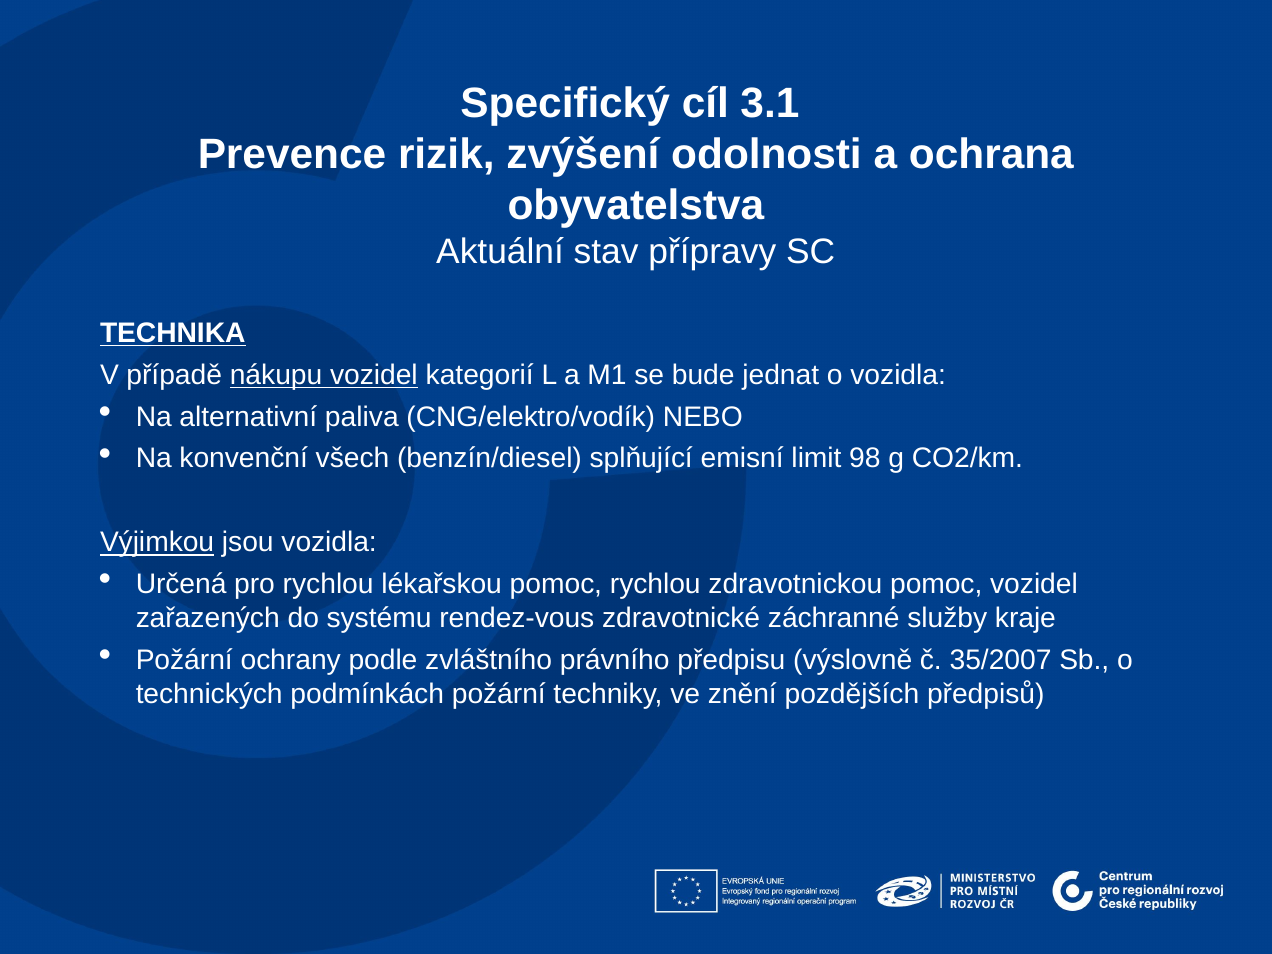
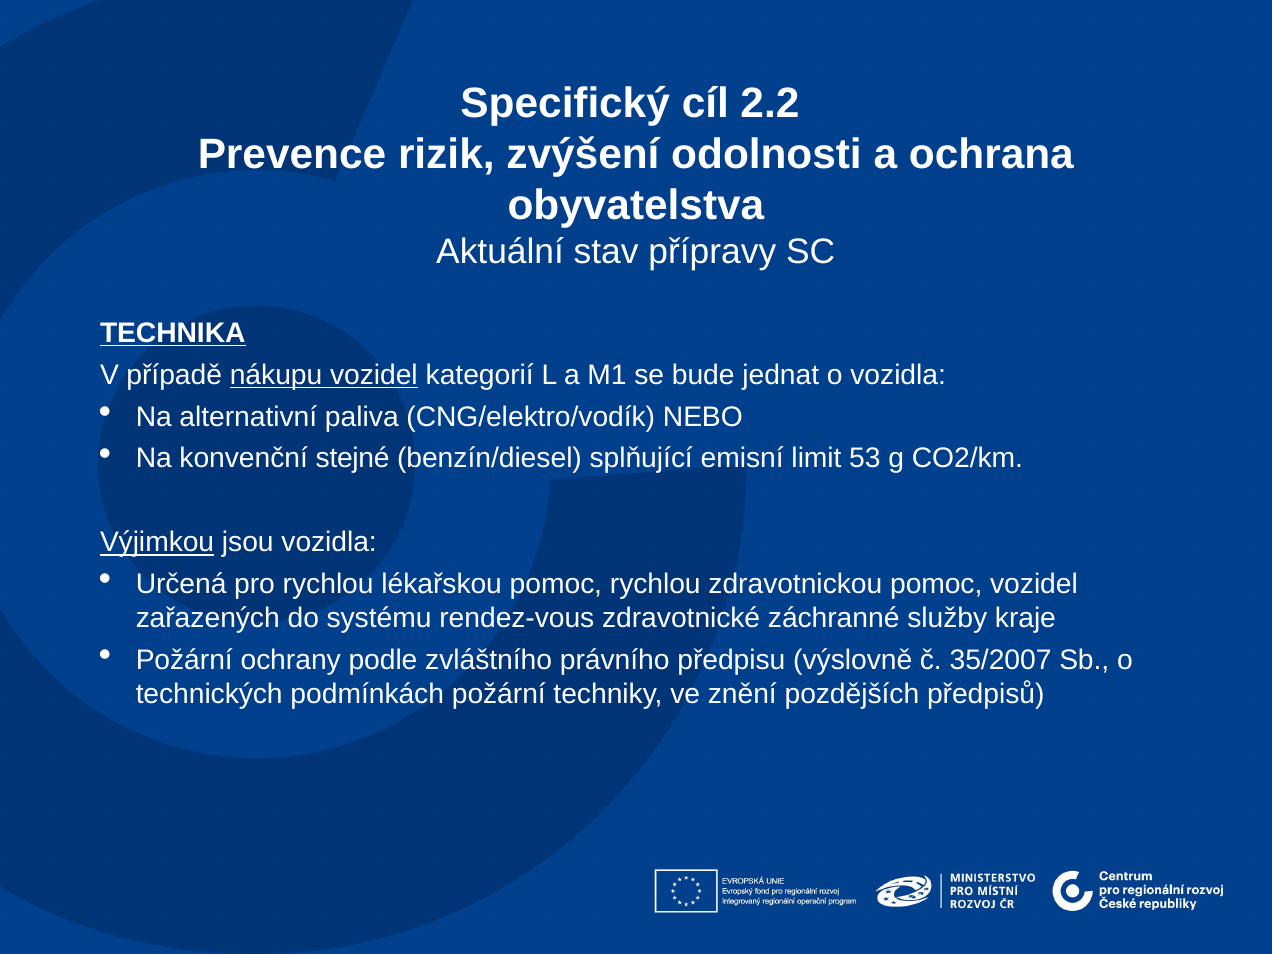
3.1: 3.1 -> 2.2 (770, 104)
všech: všech -> stejné (353, 459)
98: 98 -> 53 (865, 459)
